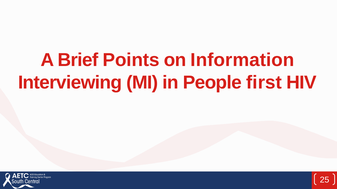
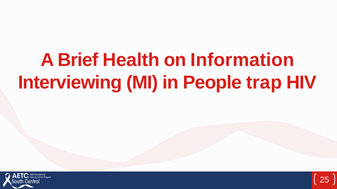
Points: Points -> Health (131, 60)
first: first -> trap (264, 83)
